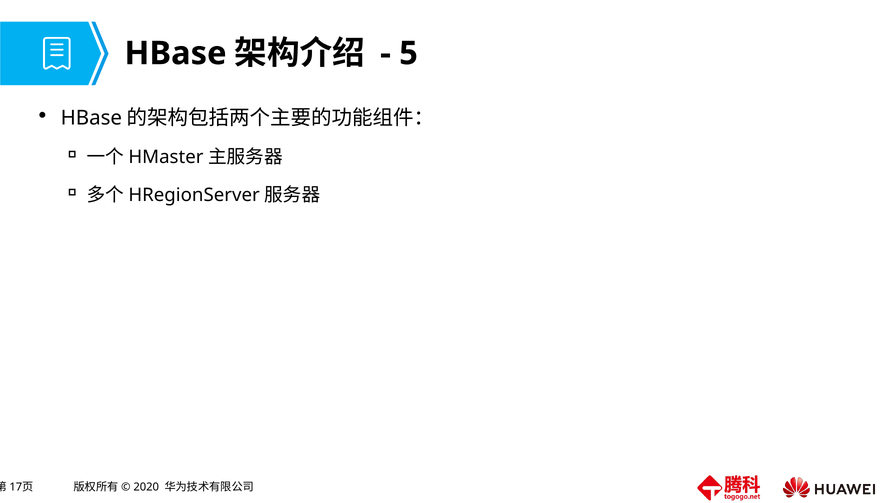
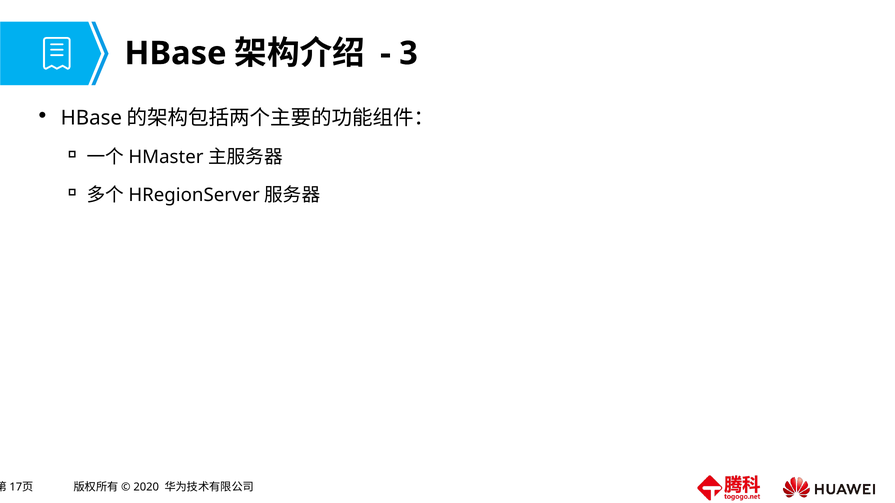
5: 5 -> 3 (408, 53)
